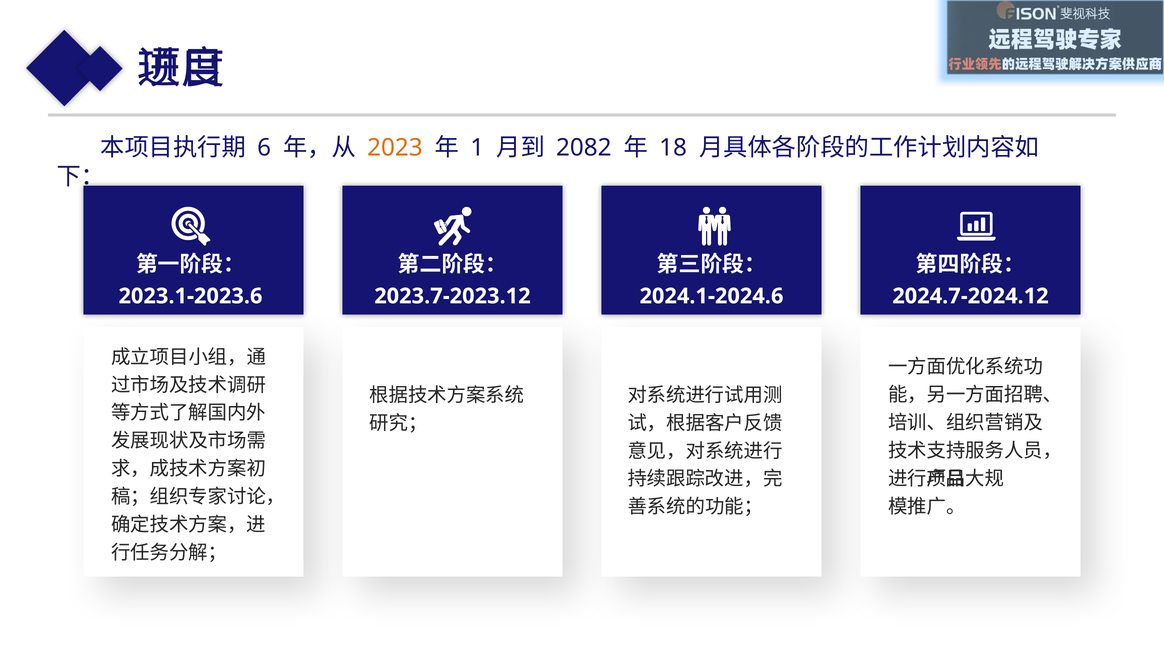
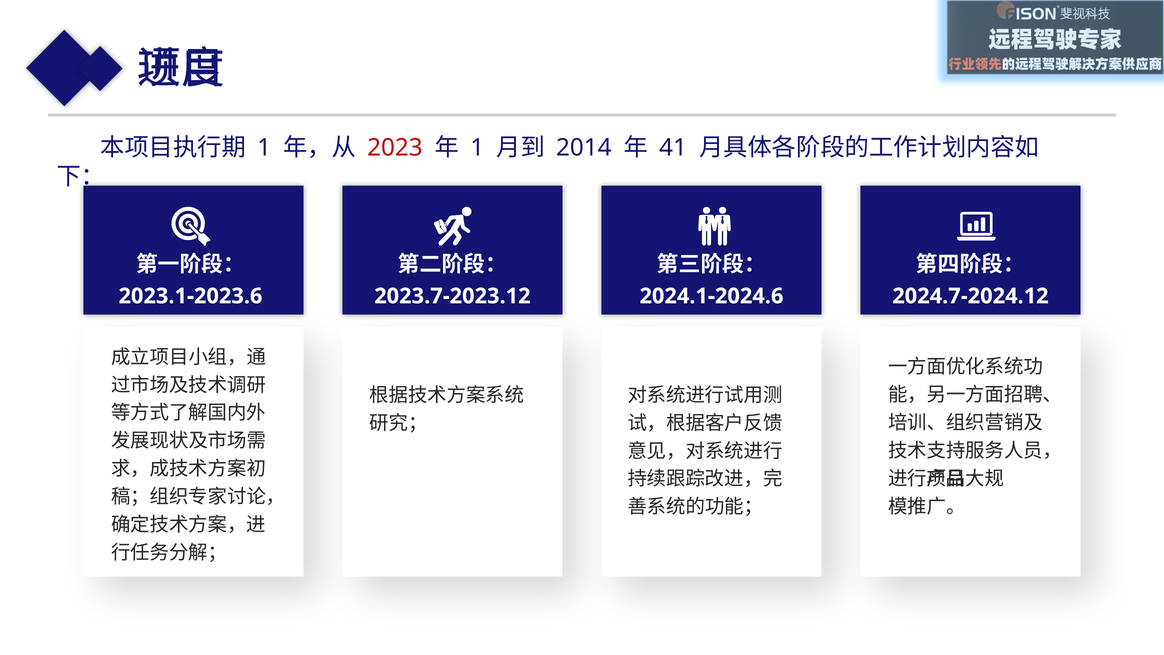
6: 6 -> 1 (264, 148)
2023 colour: orange -> red (395, 148)
2082: 2082 -> 2014 (584, 148)
18: 18 -> 41 (673, 148)
